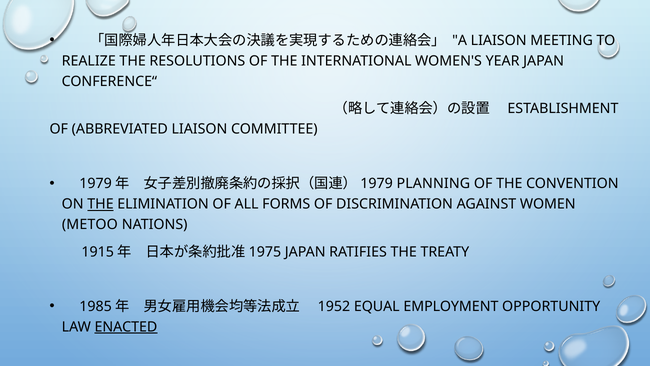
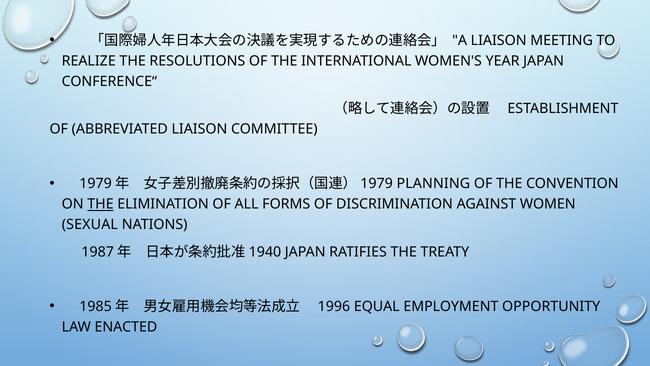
METOO: METOO -> SEXUAL (90, 224)
1915: 1915 -> 1987 (98, 252)
1975: 1975 -> 1940 (265, 252)
1952: 1952 -> 1996 (334, 306)
ENACTED underline: present -> none (126, 327)
